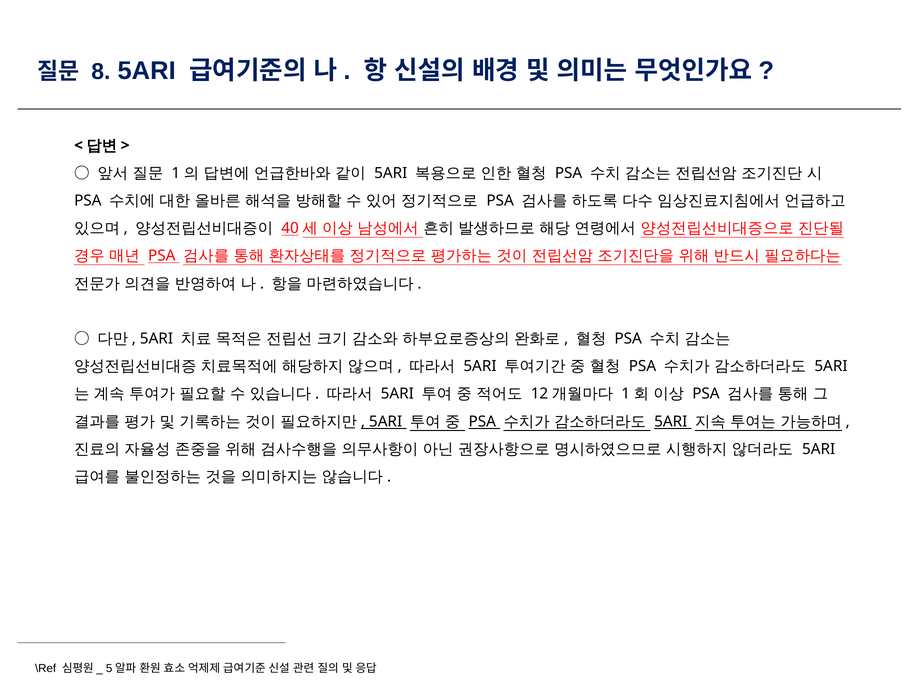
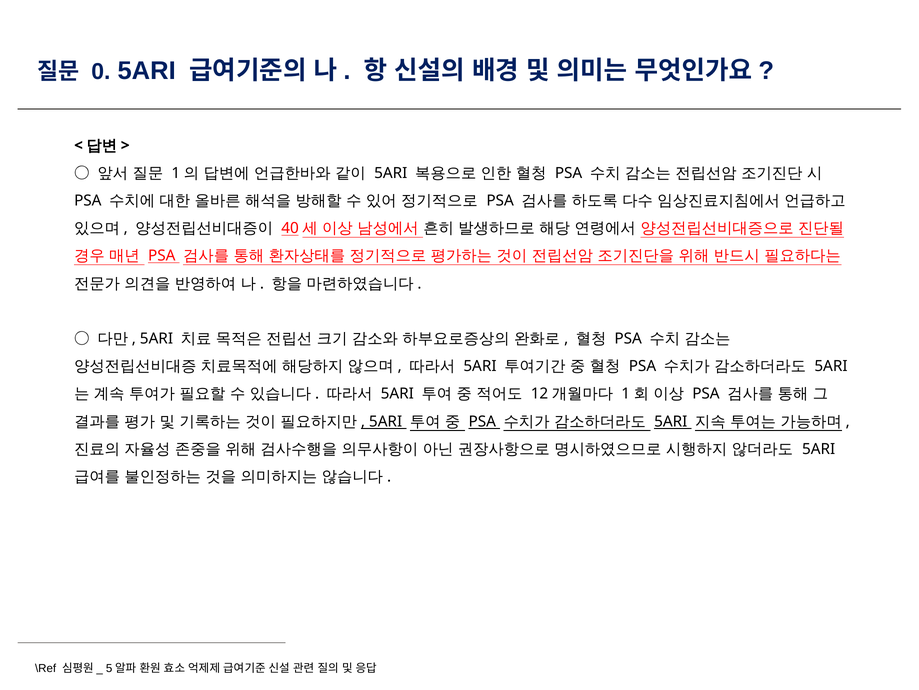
8: 8 -> 0 (101, 71)
